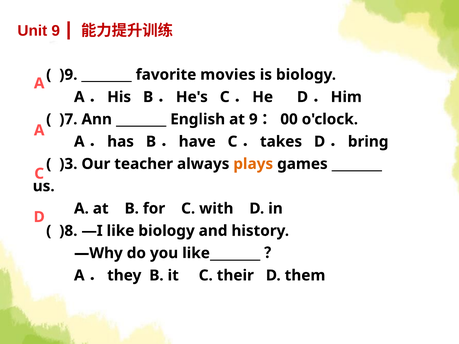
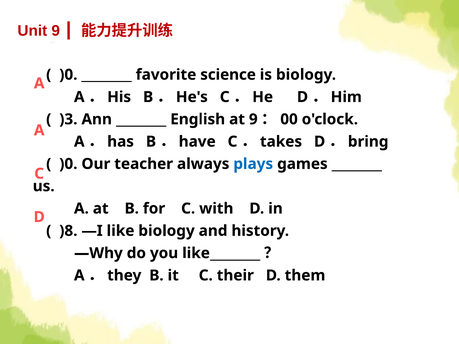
)9: )9 -> )0 (68, 75)
movies: movies -> science (228, 75)
)7: )7 -> )3 (68, 119)
)3: )3 -> )0 (68, 164)
plays colour: orange -> blue (253, 164)
